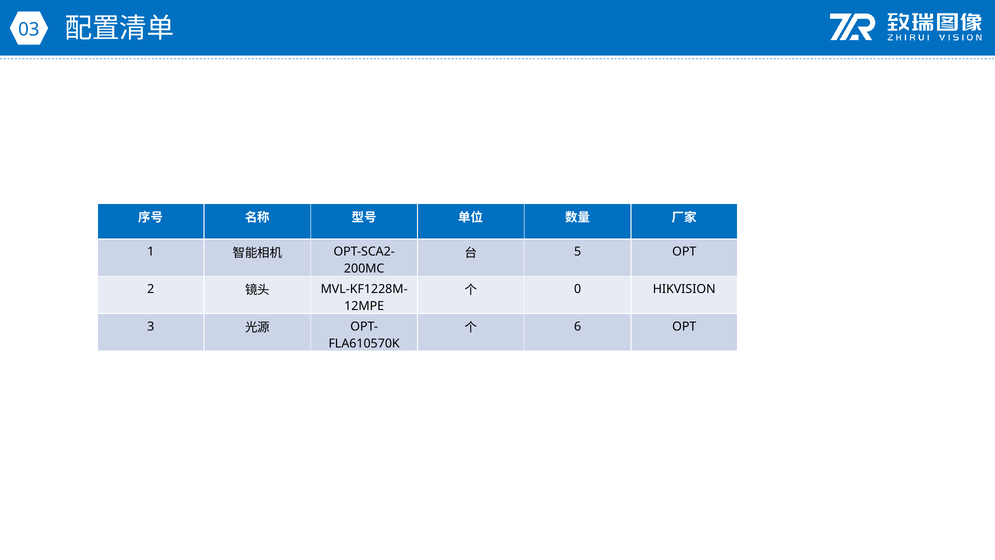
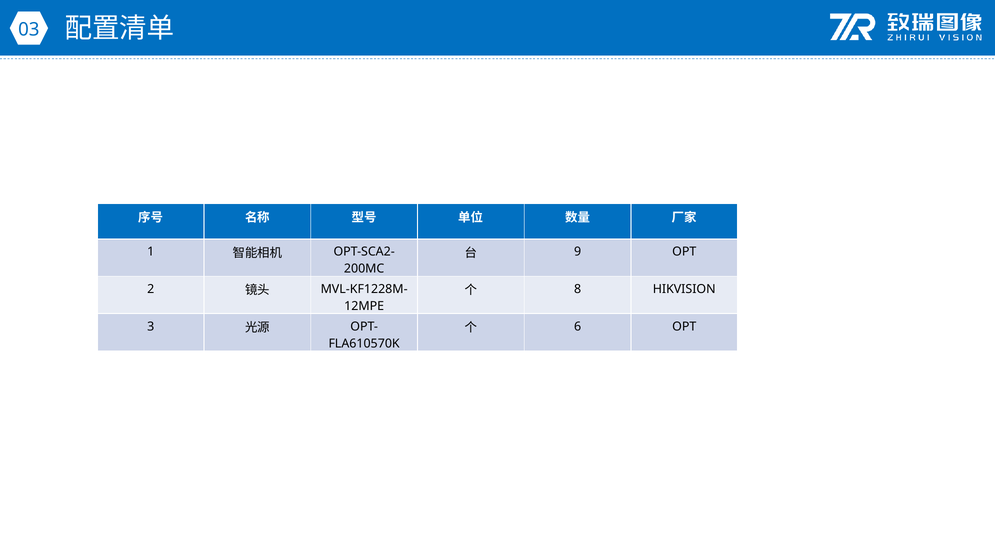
5: 5 -> 9 (578, 252)
0: 0 -> 8 (578, 289)
